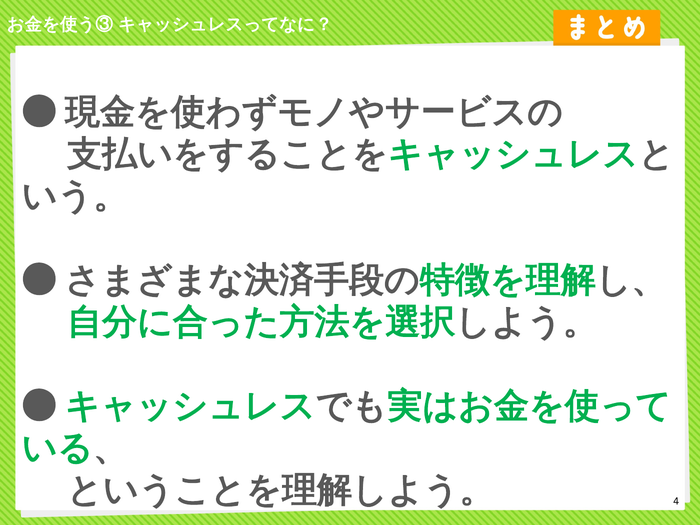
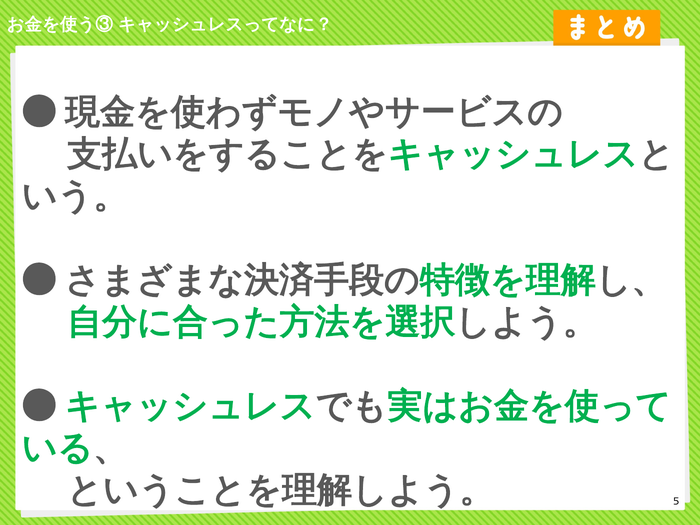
4: 4 -> 5 (676, 501)
